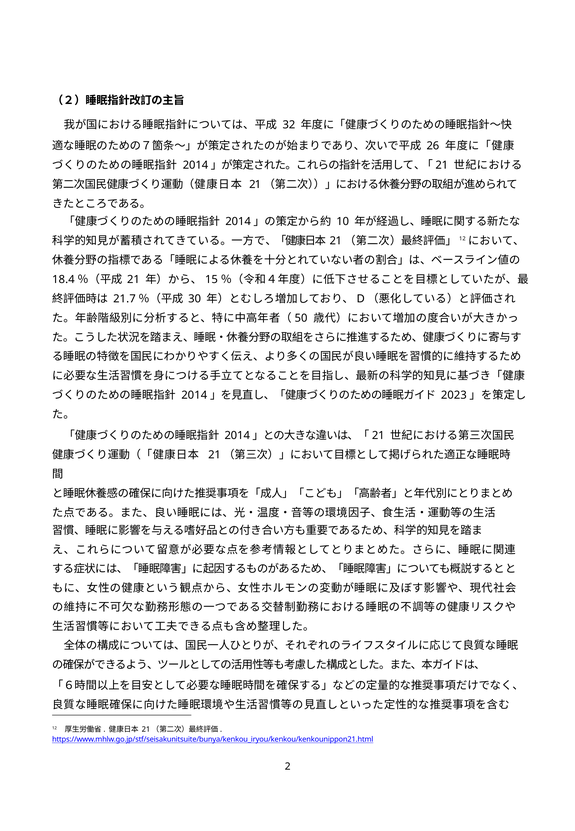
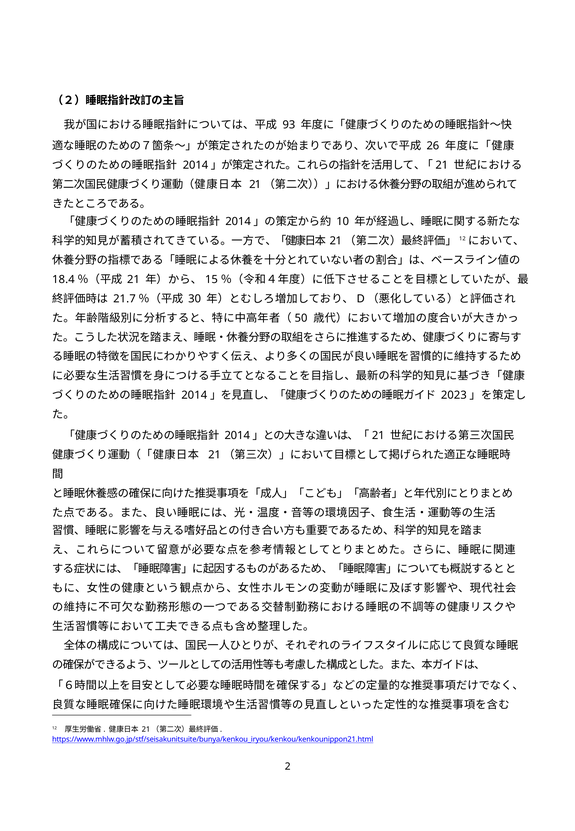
32: 32 -> 93 (289, 125)
